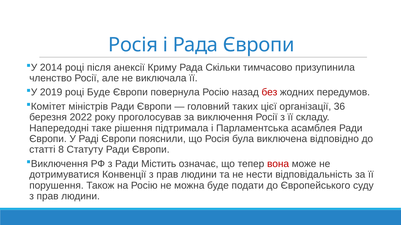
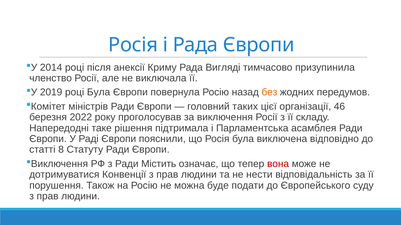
Скільки: Скільки -> Вигляді (223, 68)
році Буде: Буде -> Була (99, 93)
без colour: red -> orange (269, 93)
36: 36 -> 46 (339, 107)
